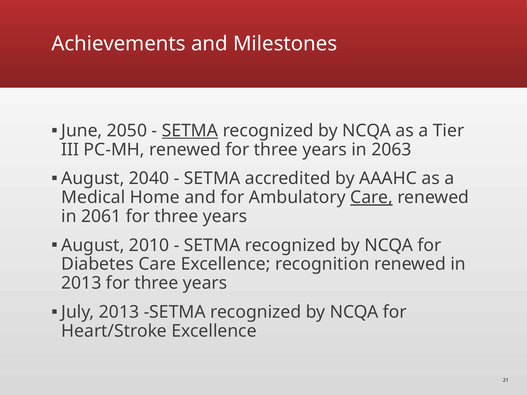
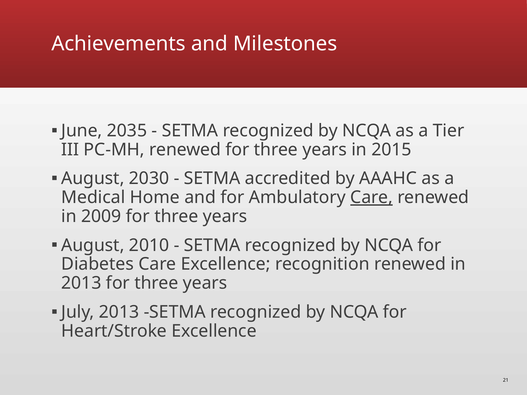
2050: 2050 -> 2035 (127, 131)
SETMA underline: present -> none (190, 131)
2063: 2063 -> 2015 (391, 150)
2040: 2040 -> 2030 (149, 179)
2061: 2061 -> 2009 (101, 217)
